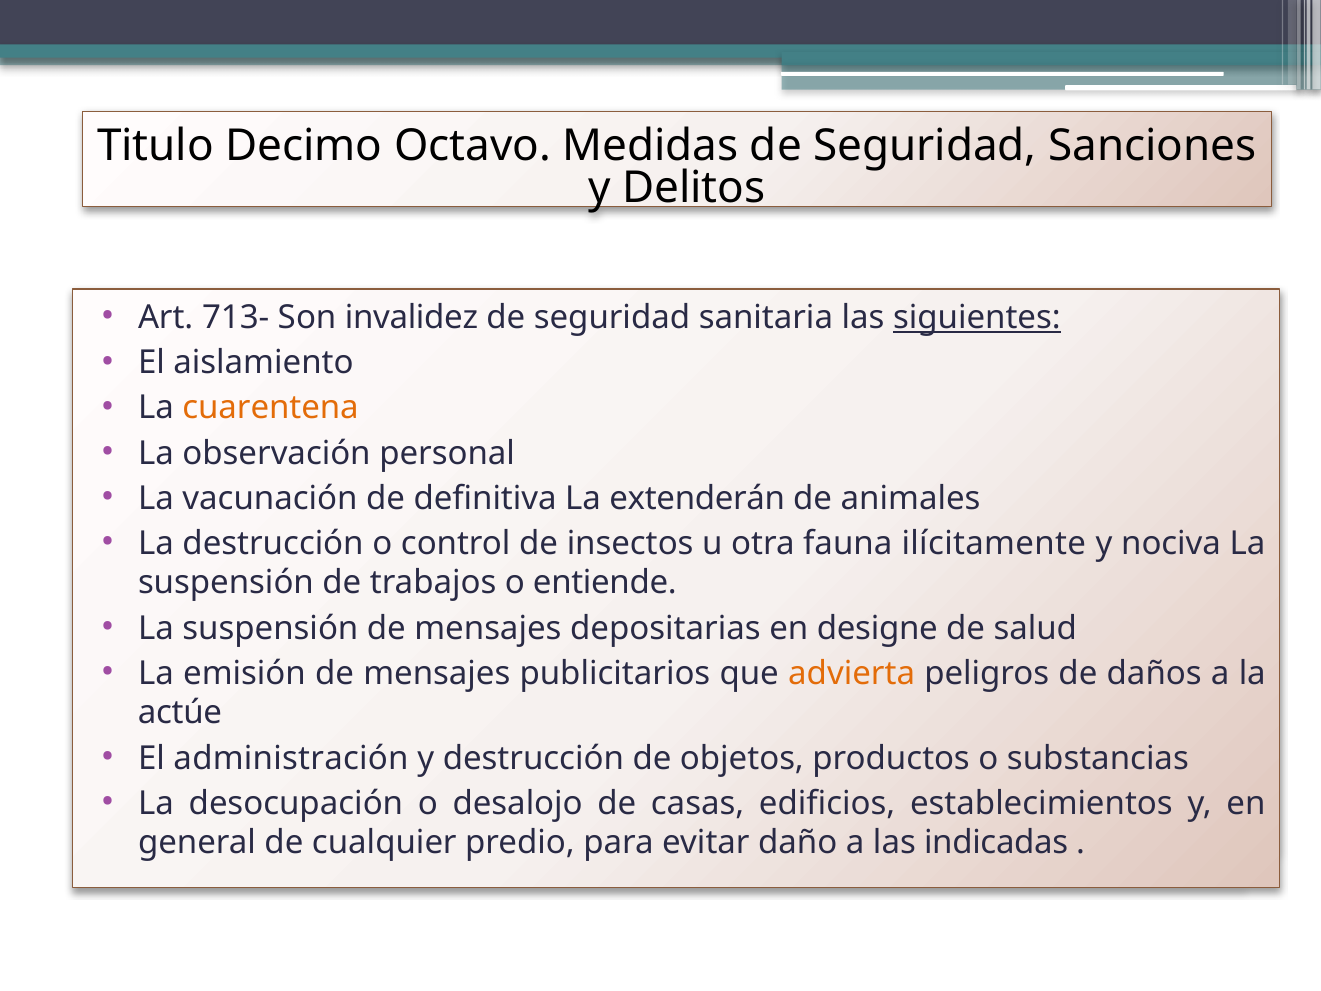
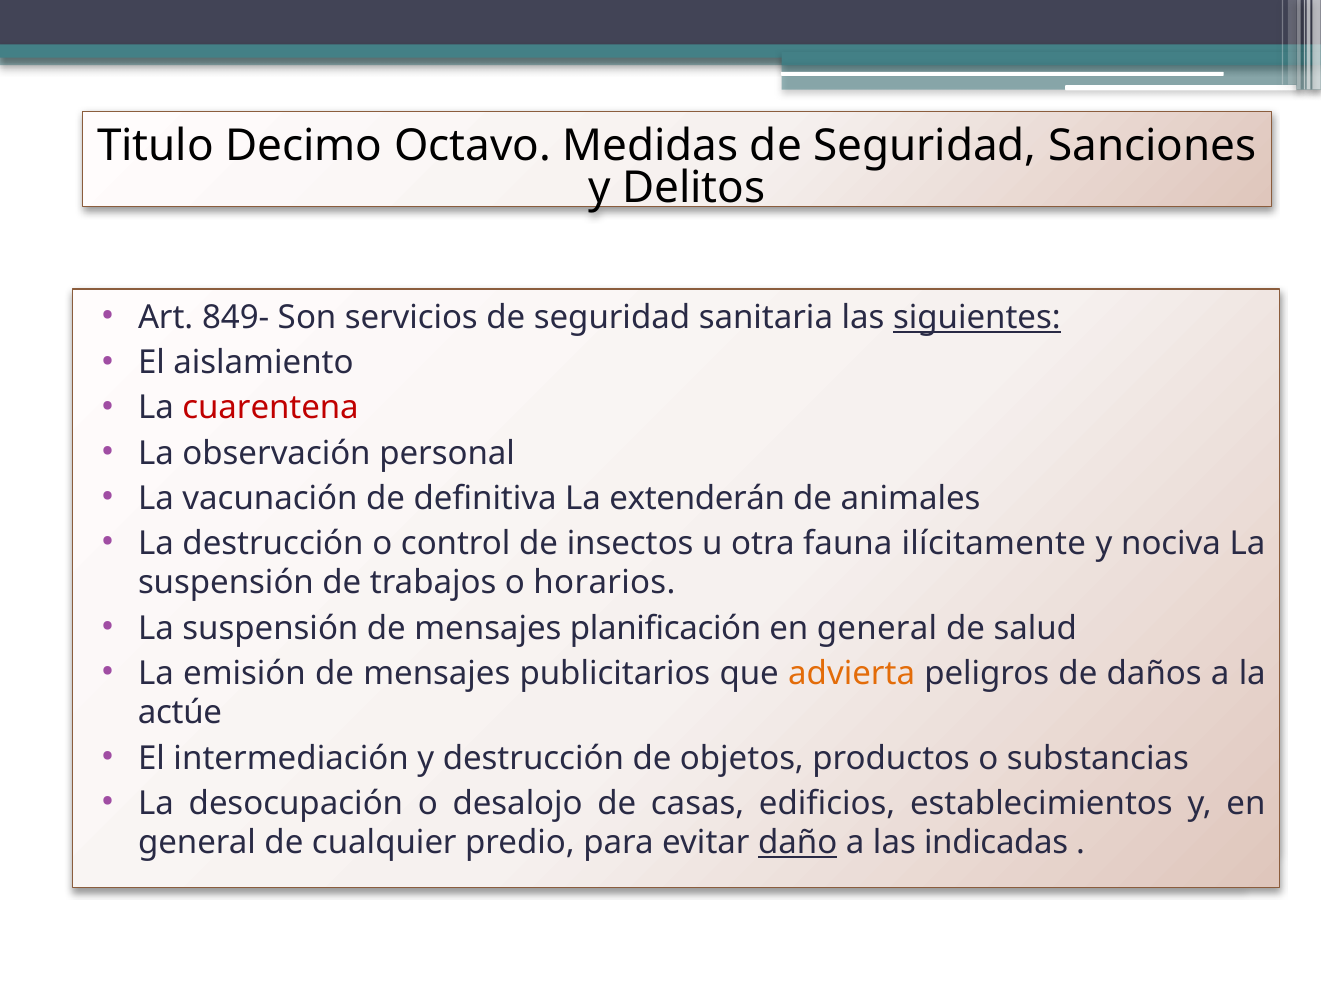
713-: 713- -> 849- (236, 318)
invalidez: invalidez -> servicios (411, 318)
cuarentena colour: orange -> red (271, 408)
entiende: entiende -> horarios (604, 583)
depositarias: depositarias -> planificación (666, 628)
designe: designe -> general (877, 628)
administración: administración -> intermediación (291, 758)
daño underline: none -> present (798, 843)
